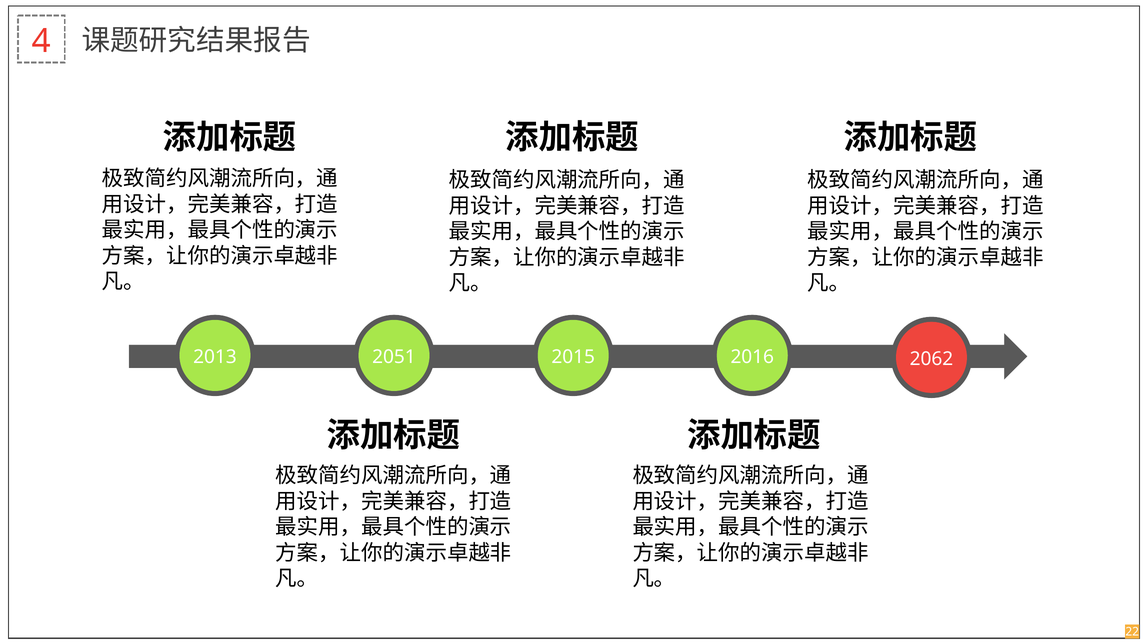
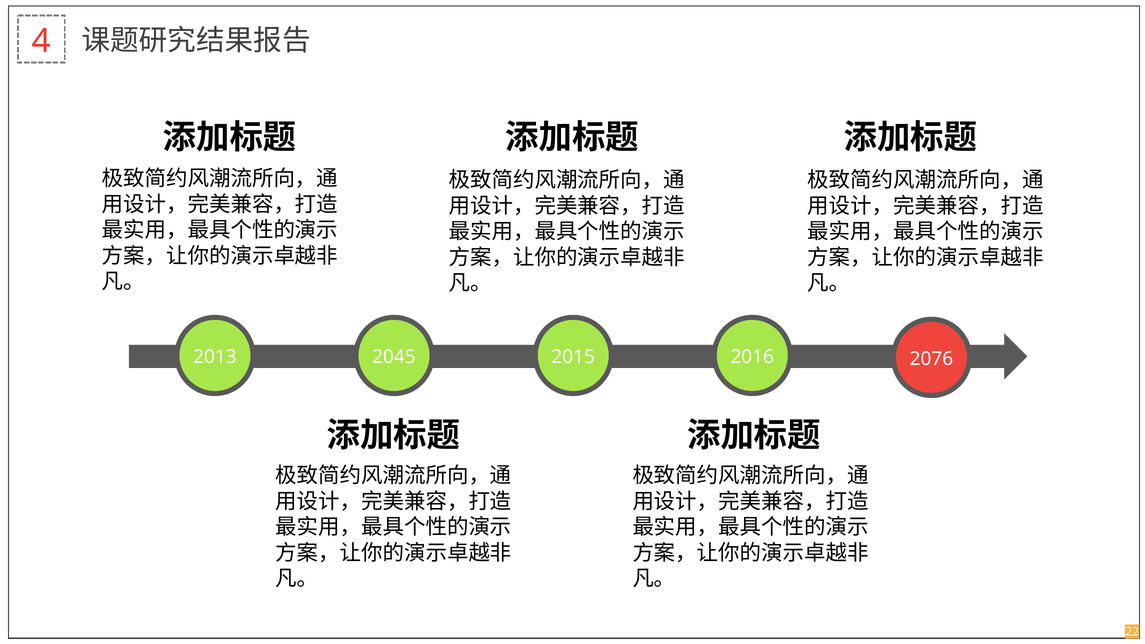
2051: 2051 -> 2045 (394, 357)
2062: 2062 -> 2076 (931, 359)
